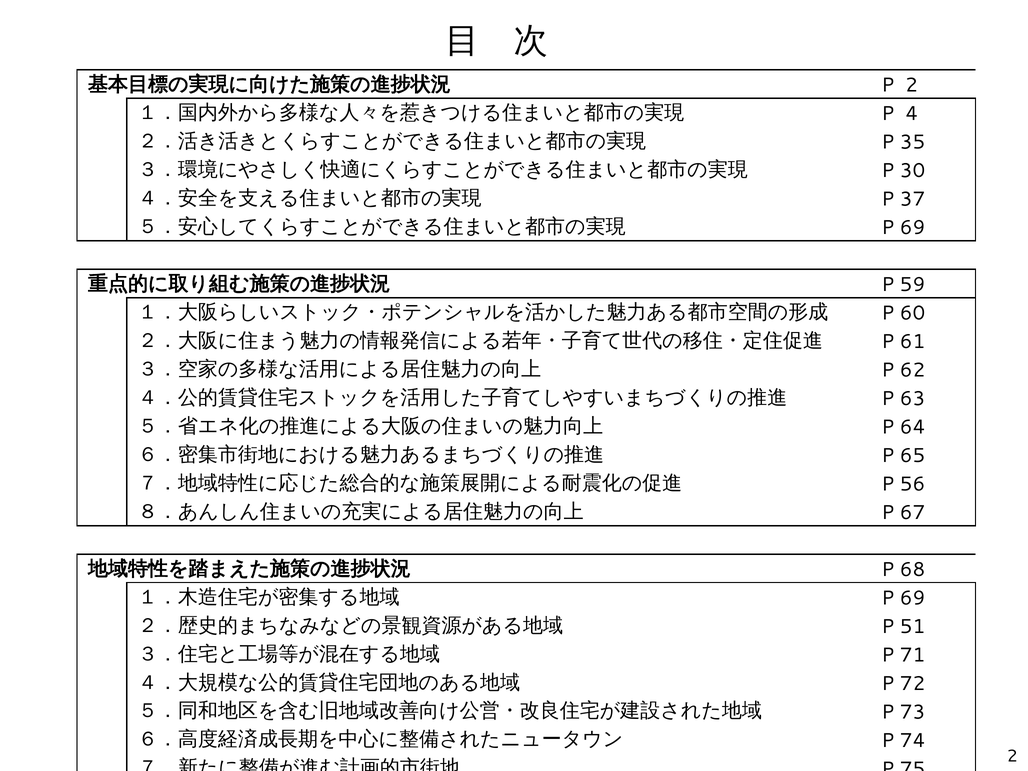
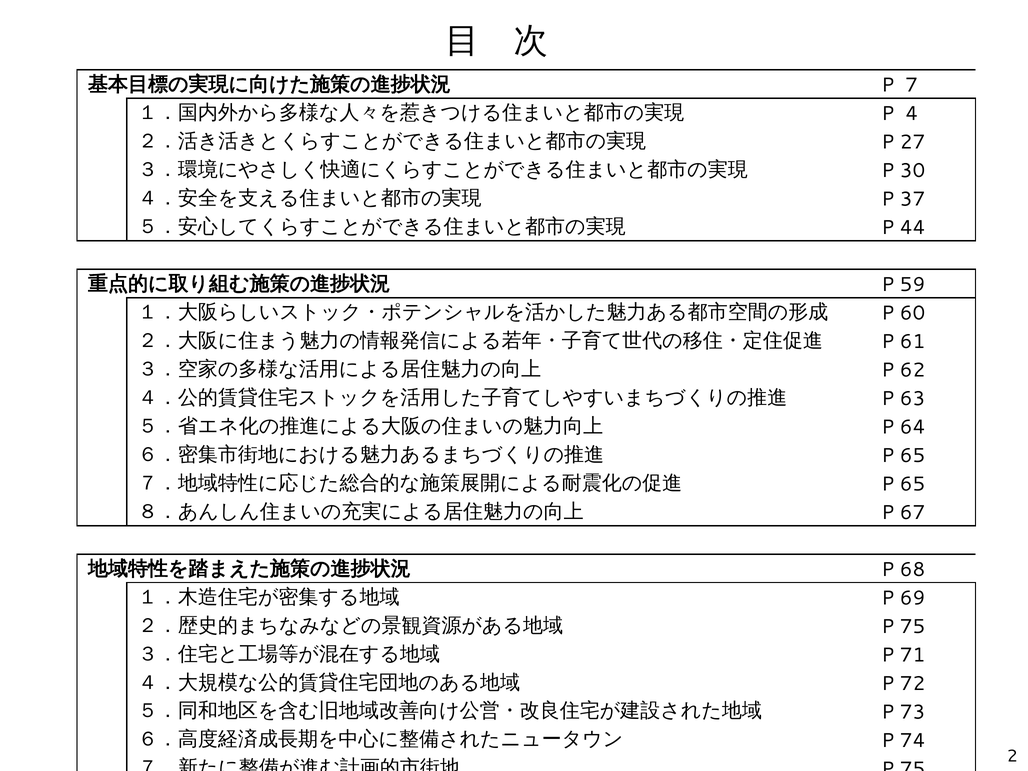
P 2: 2 -> 7 (912, 85)
35: 35 -> 27 (913, 142)
69: 69 -> 44 (913, 228)
56: 56 -> 65 (913, 484)
51: 51 -> 75 (913, 626)
